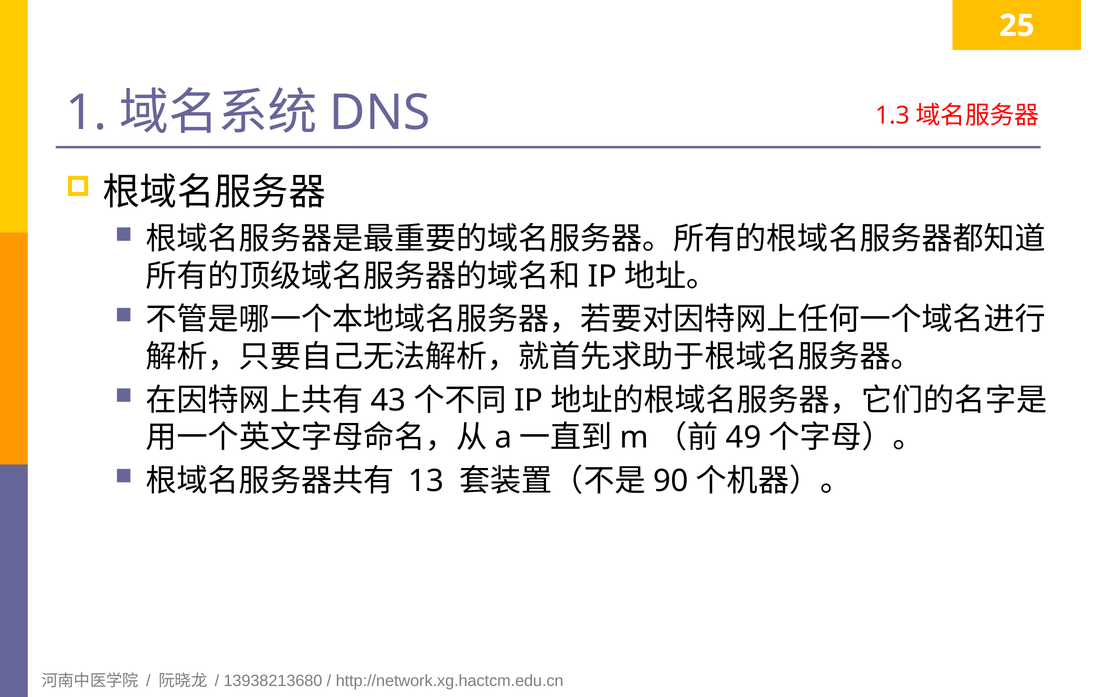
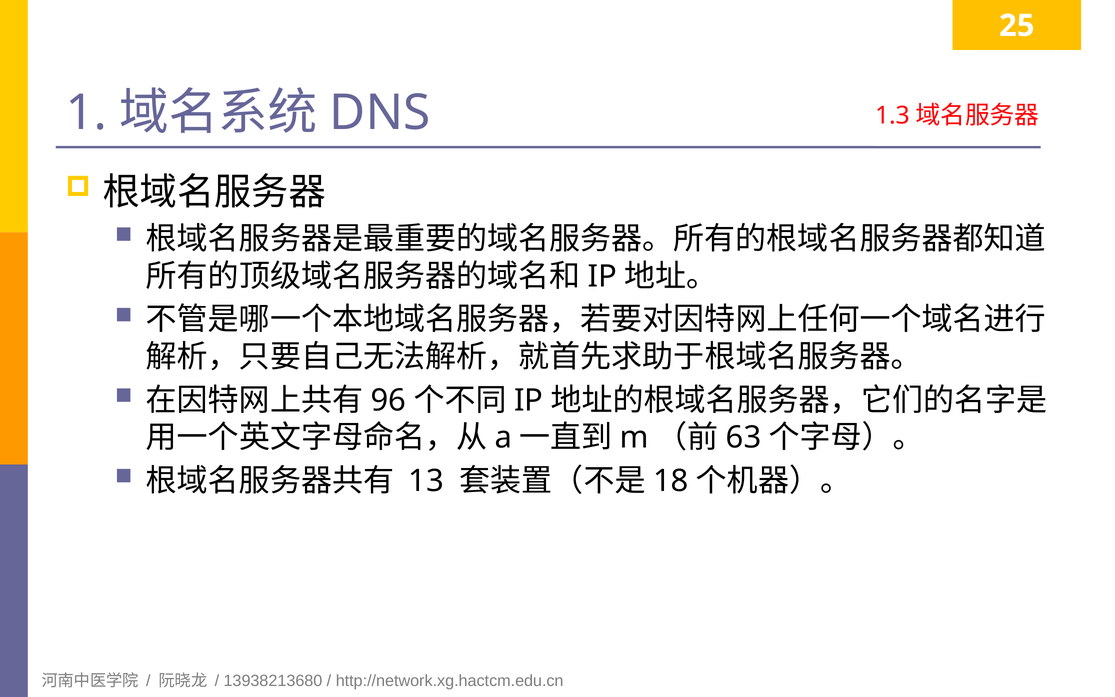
43: 43 -> 96 (388, 400)
49: 49 -> 63 (744, 437)
90: 90 -> 18 (671, 481)
